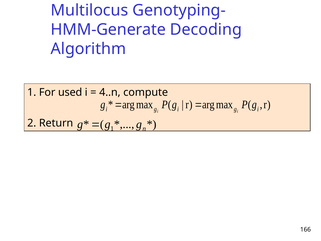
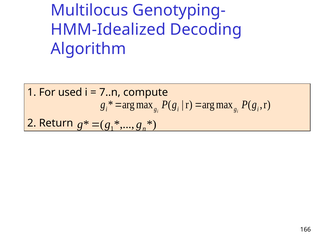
HMM-Generate: HMM-Generate -> HMM-Idealized (108, 29)
4..n: 4..n -> 7..n (110, 92)
